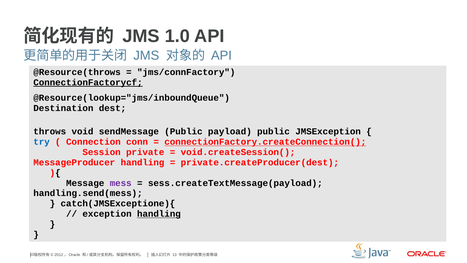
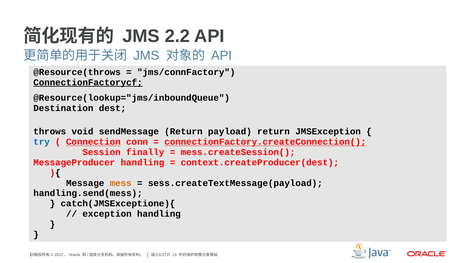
1.0: 1.0 -> 2.2 (177, 36)
sendMessage Public: Public -> Return (183, 131)
payload public: public -> return (274, 131)
Connection underline: none -> present (93, 142)
private: private -> finally (145, 152)
void.createSession(: void.createSession( -> mess.createSession( (238, 152)
private.createProducer(dest: private.createProducer(dest -> context.createProducer(dest (260, 162)
mess colour: purple -> orange (121, 183)
handling underline: present -> none (159, 214)
